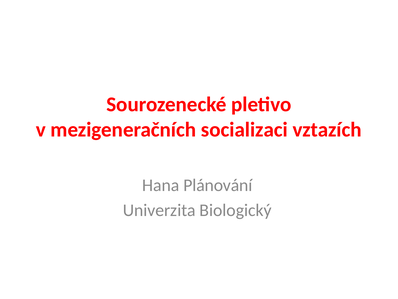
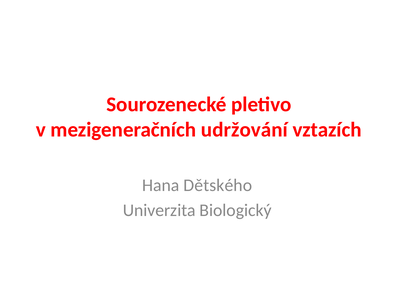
socializaci: socializaci -> udržování (244, 129)
Plánování: Plánování -> Dětského (218, 185)
